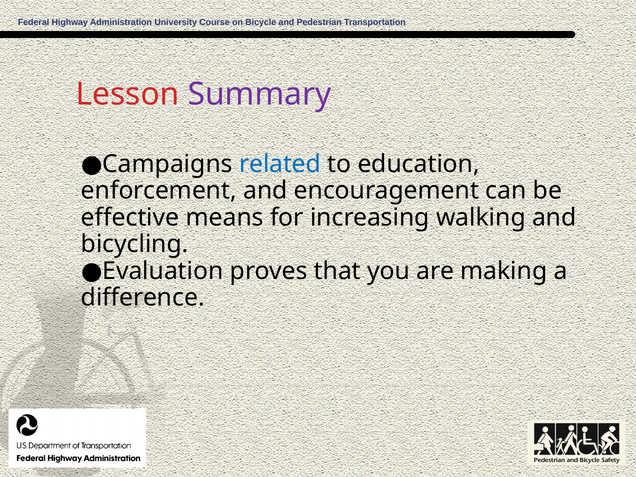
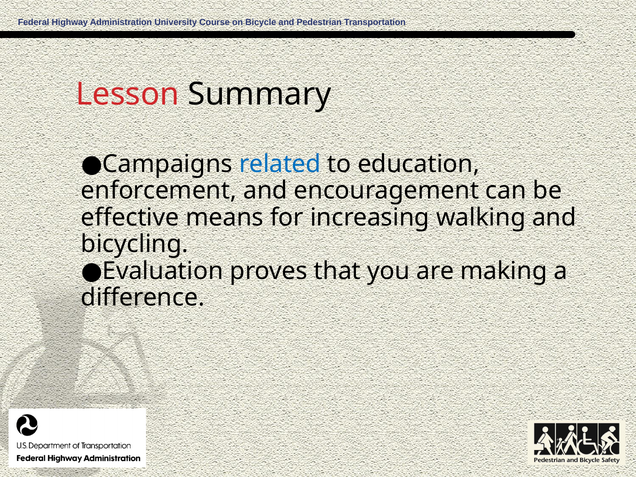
Summary colour: purple -> black (260, 94)
